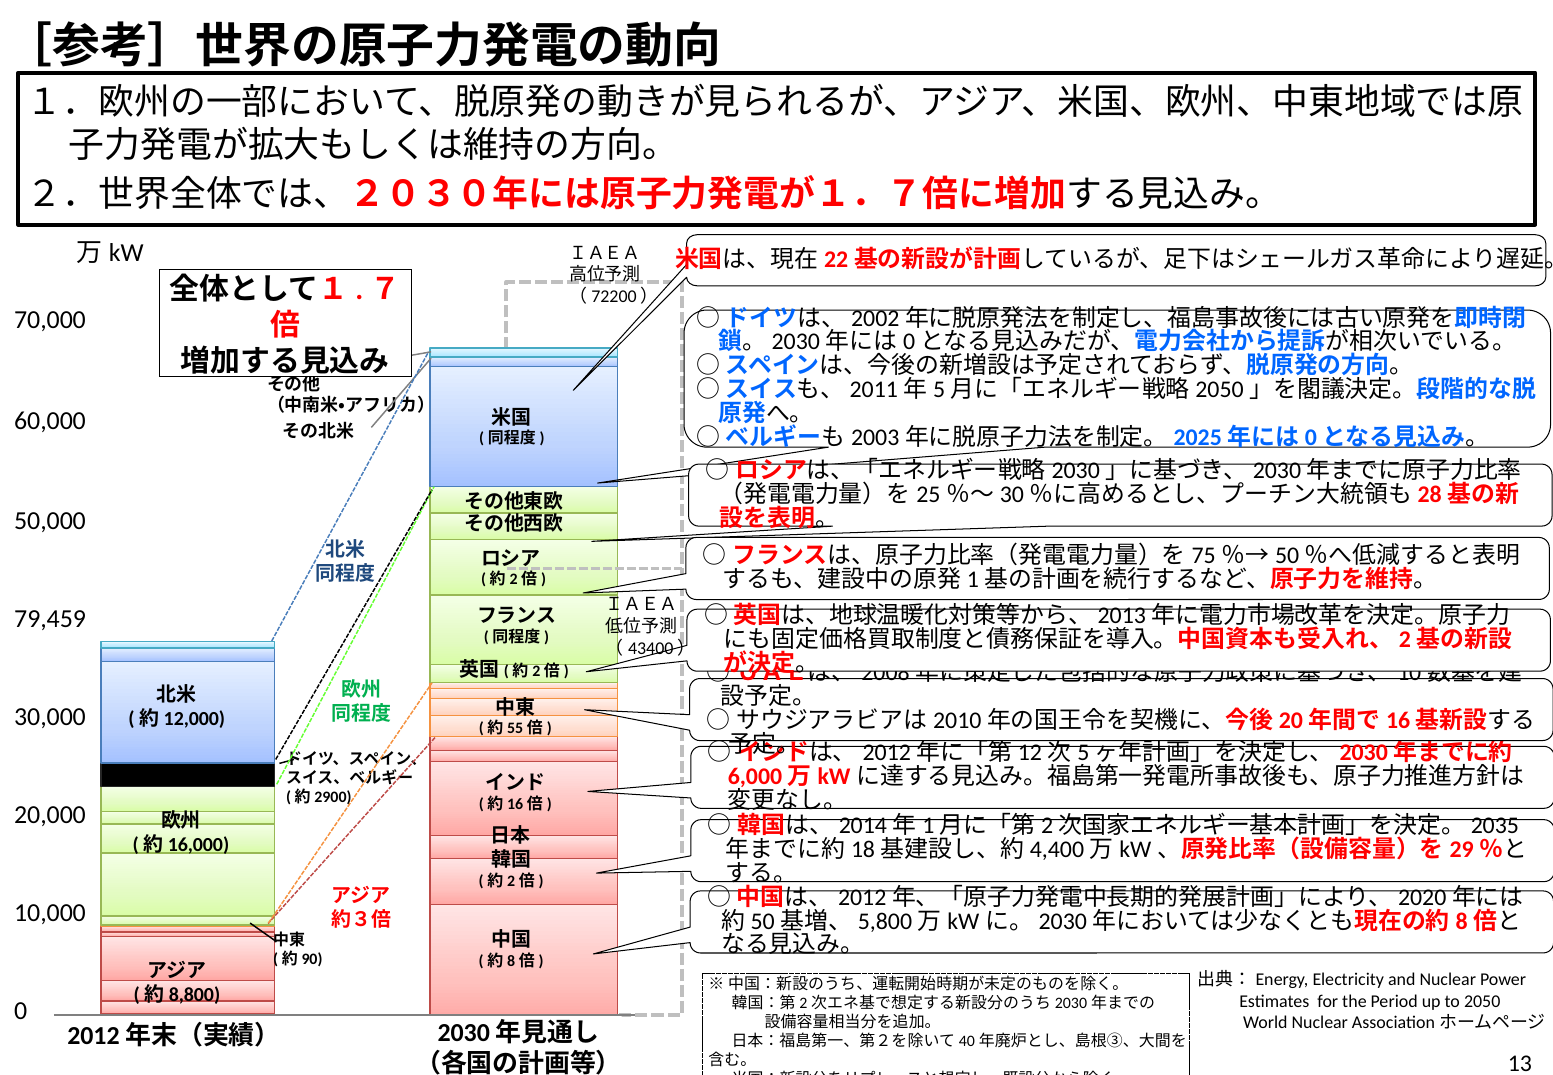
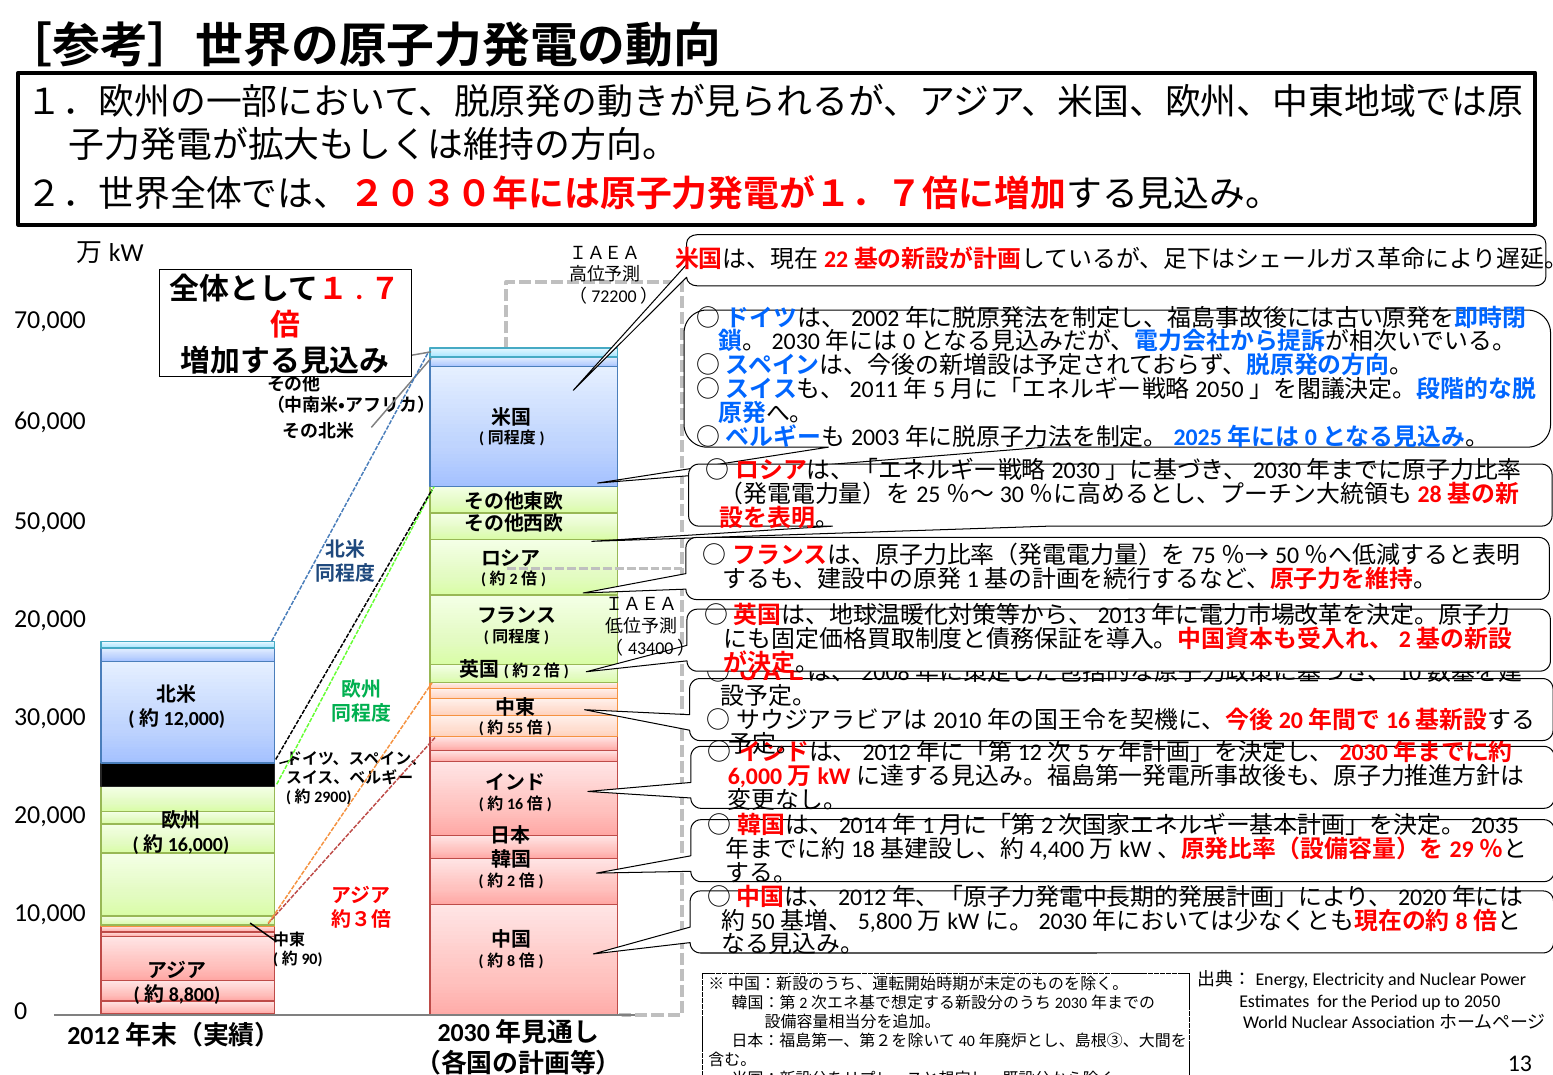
79,459: 79,459 -> 20,000 (50, 619)
